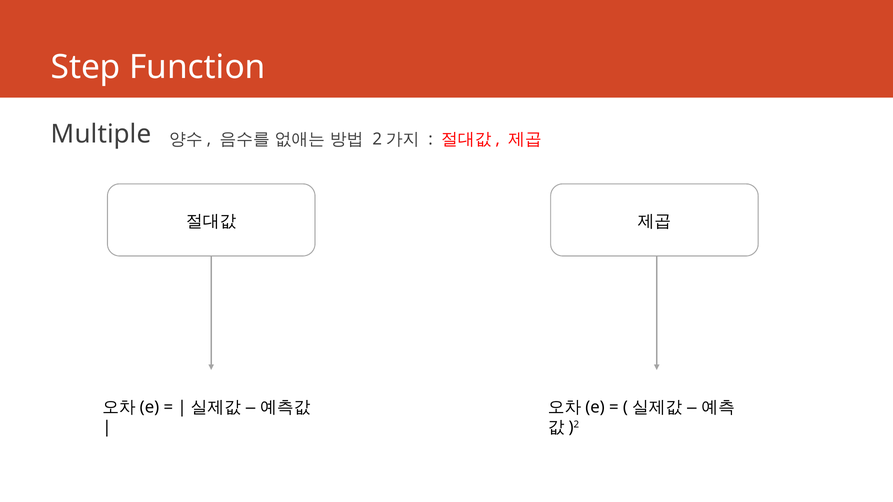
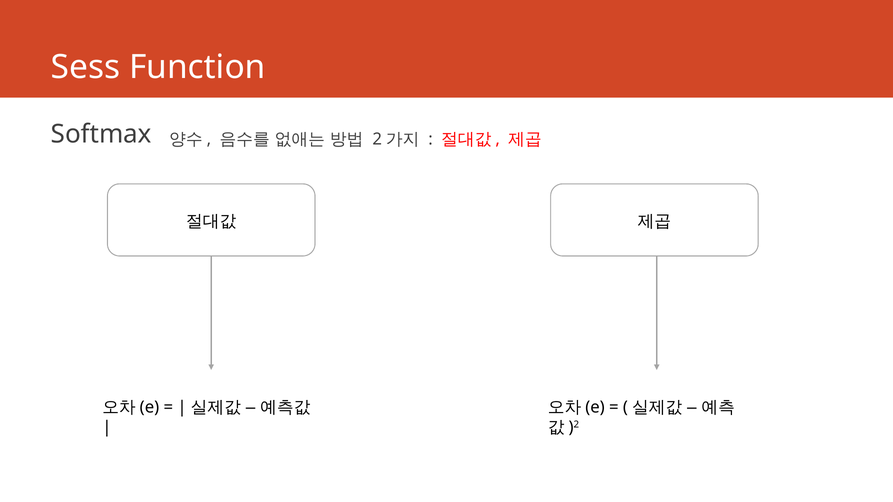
Step: Step -> Sess (86, 67)
Multiple: Multiple -> Softmax (101, 134)
